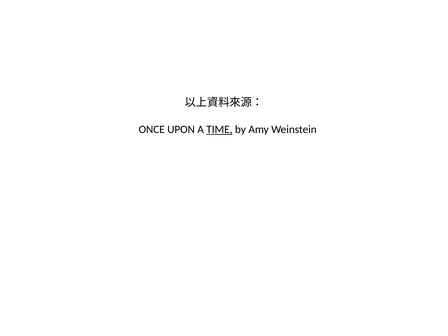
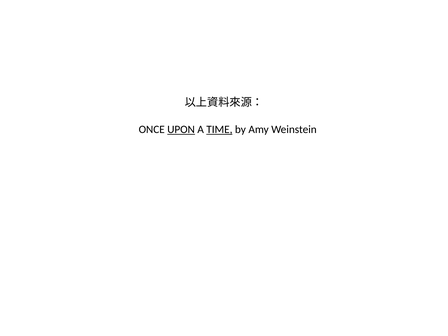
UPON underline: none -> present (181, 129)
